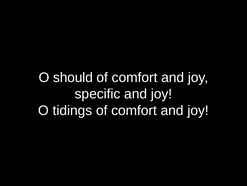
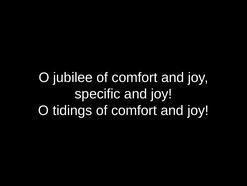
should: should -> jubilee (73, 77)
